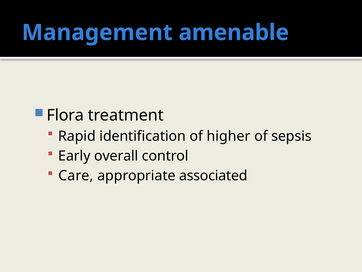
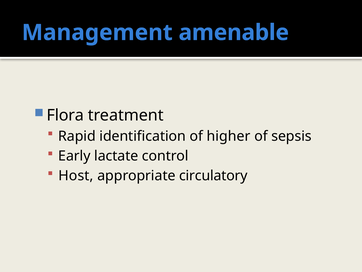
overall: overall -> lactate (116, 156)
Care: Care -> Host (76, 175)
associated: associated -> circulatory (213, 175)
